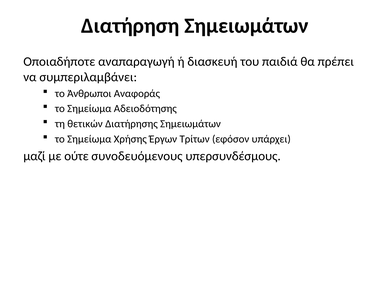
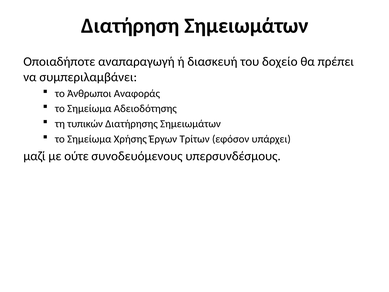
παιδιά: παιδιά -> δοχείο (280, 62)
θετικών: θετικών -> τυπικών (85, 124)
